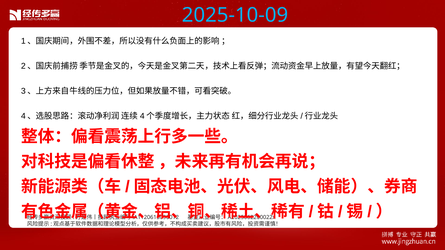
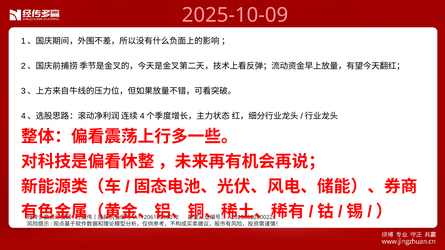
2025-10-09 colour: light blue -> pink (235, 15)
